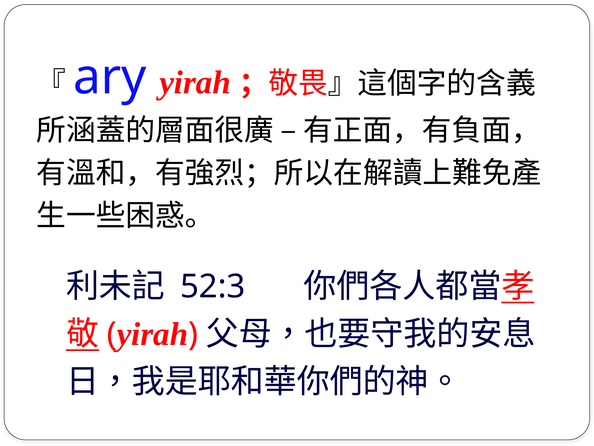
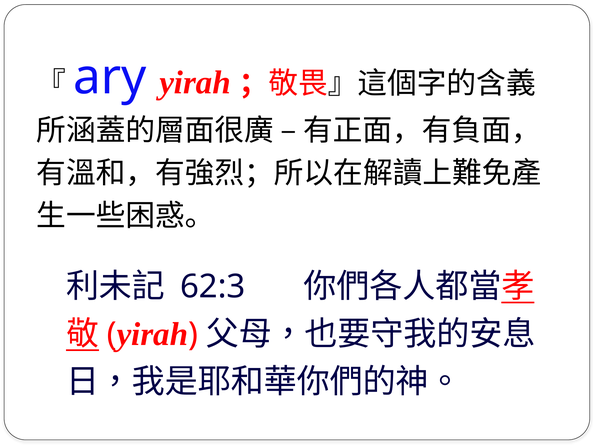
52:3: 52:3 -> 62:3 (213, 286)
